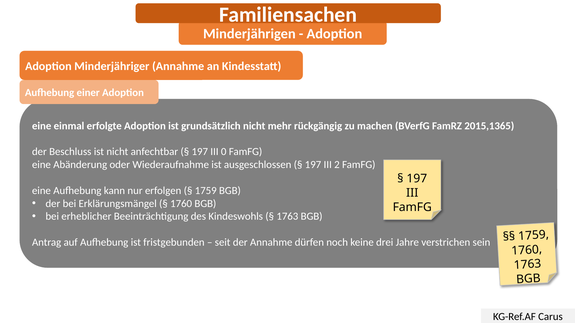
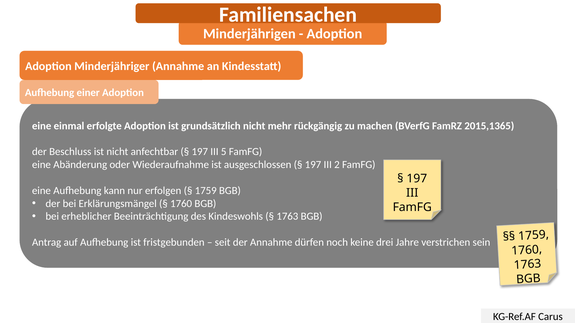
0: 0 -> 5 (224, 152)
